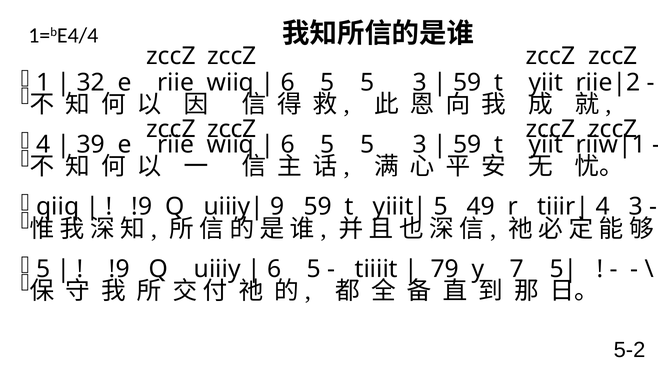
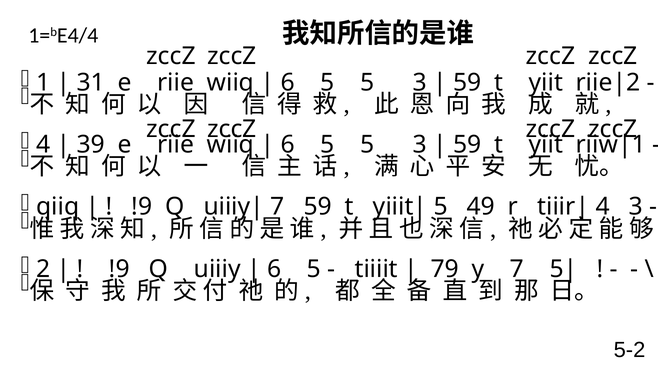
32: 32 -> 31 (91, 83)
9: 9 -> 7 (278, 207)
5: 5 -> 2 (43, 269)
